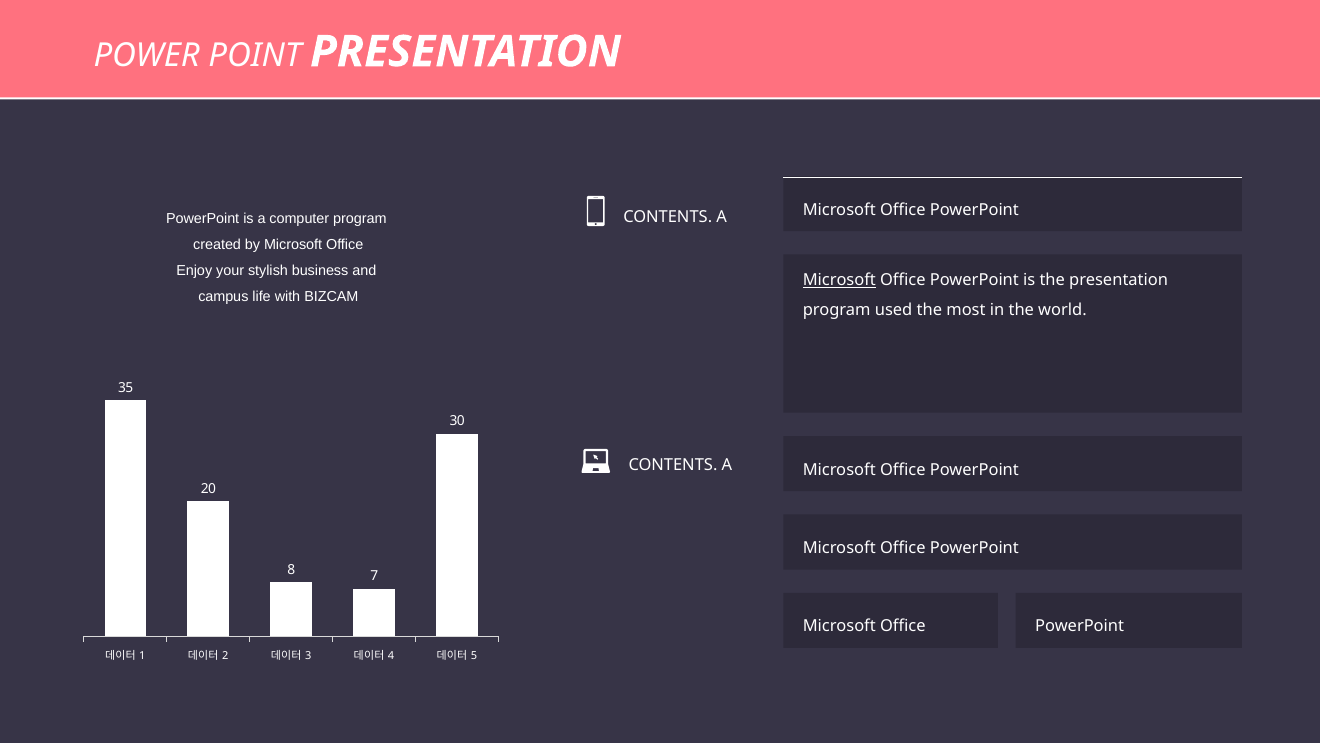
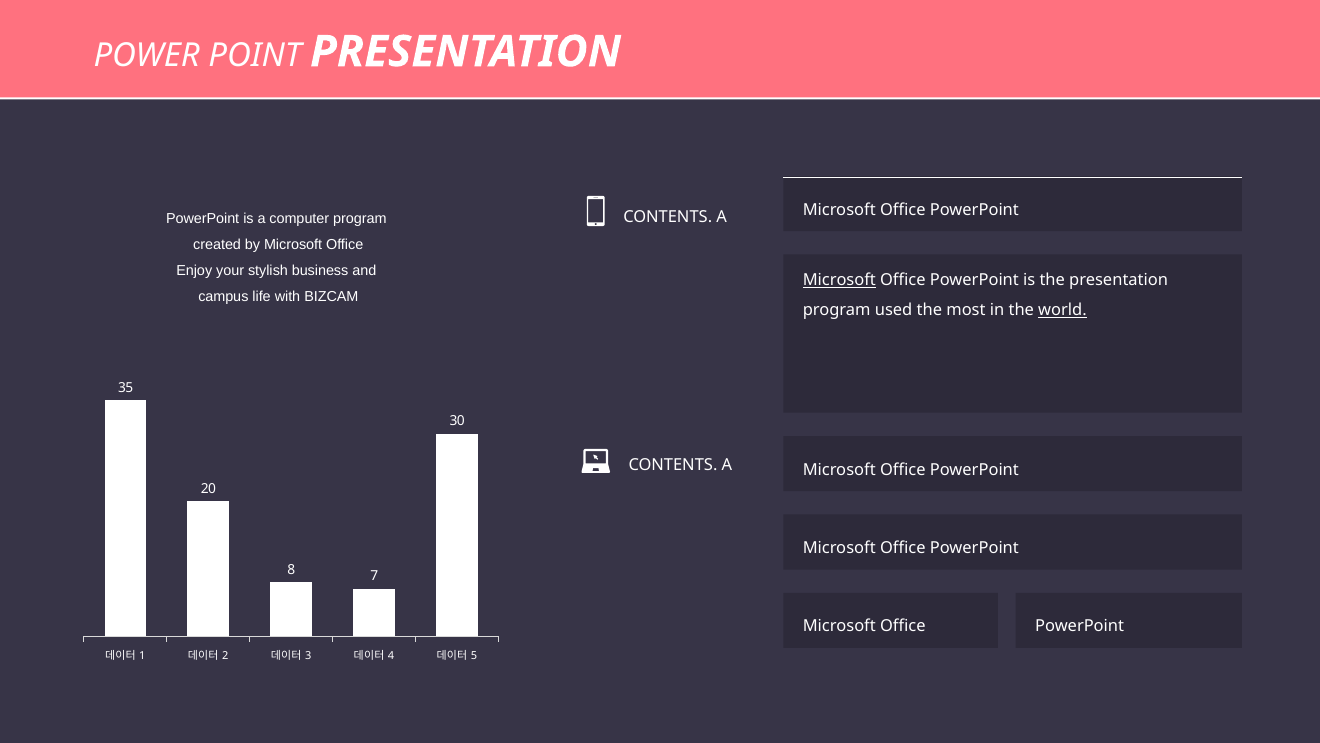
world underline: none -> present (1063, 310)
